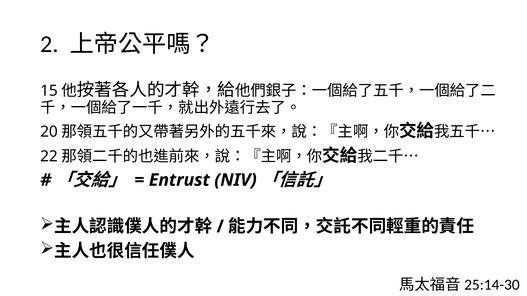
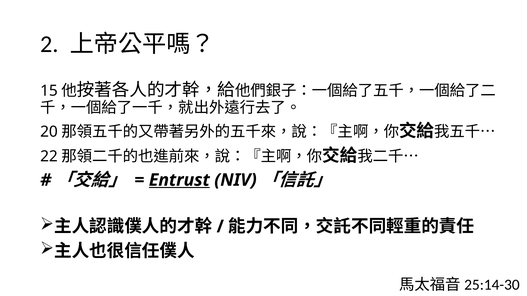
Entrust underline: none -> present (179, 180)
